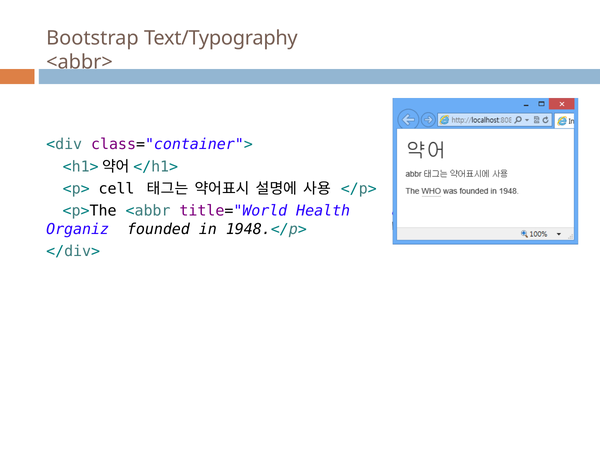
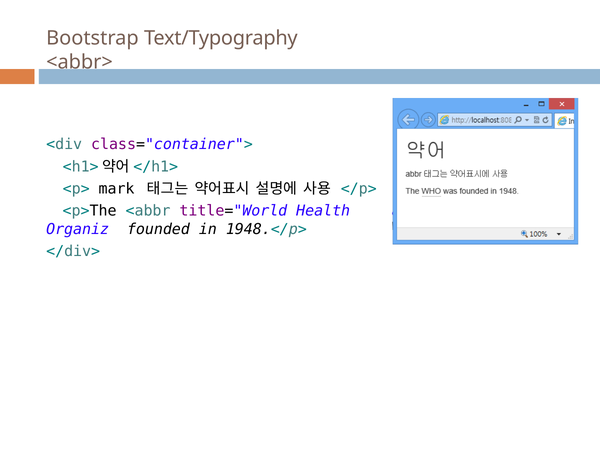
cell: cell -> mark (117, 189)
